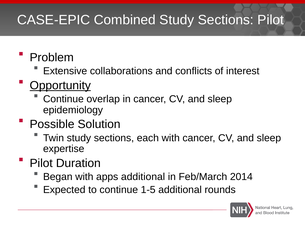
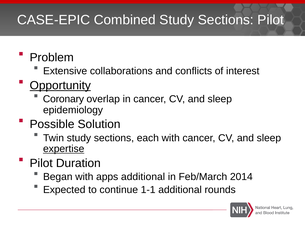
Continue: Continue -> Coronary (63, 99)
expertise underline: none -> present (64, 149)
1-5: 1-5 -> 1-1 (148, 190)
